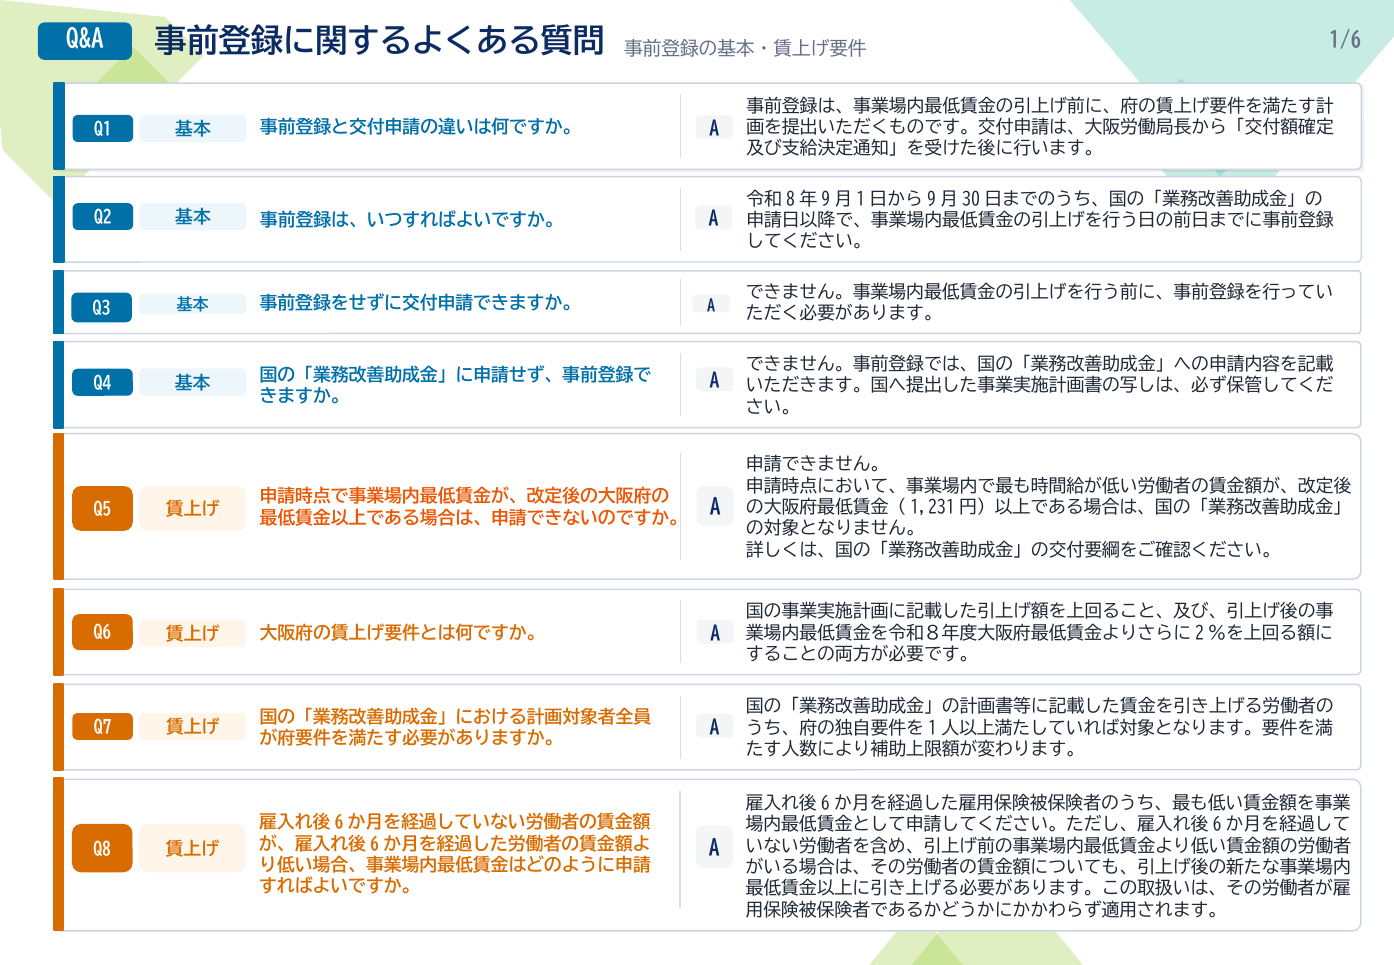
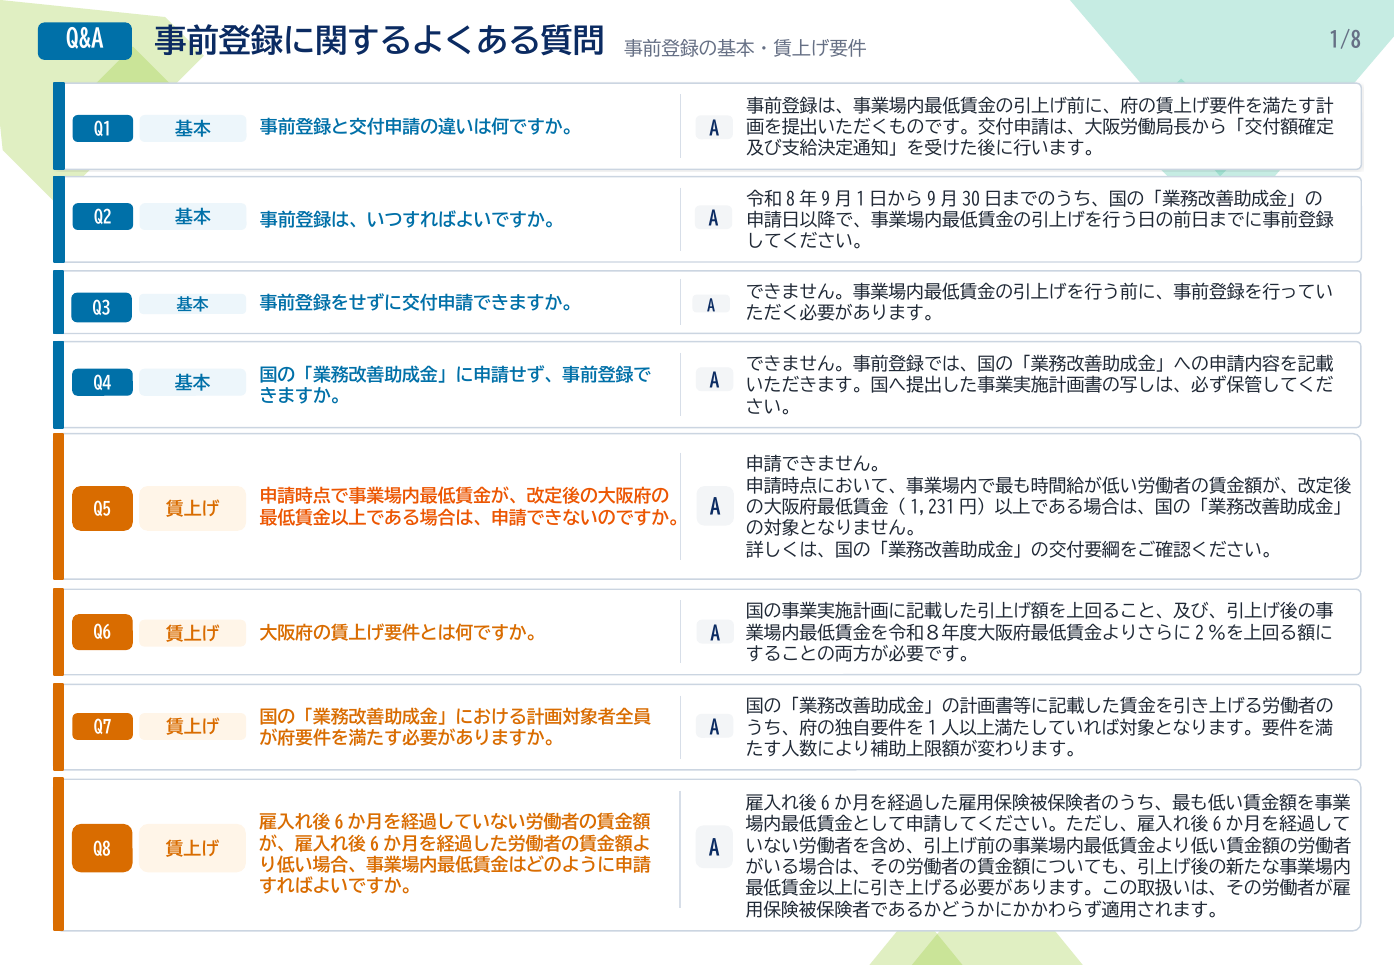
1/6: 1/6 -> 1/8 (1345, 40)
